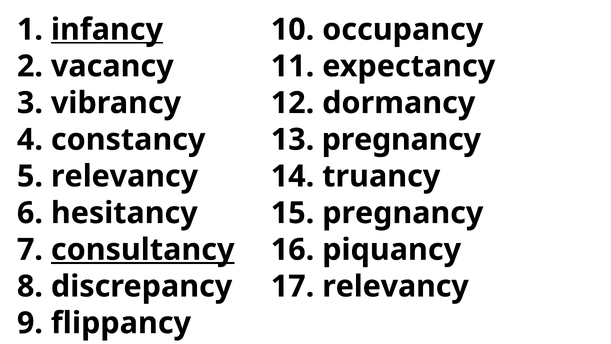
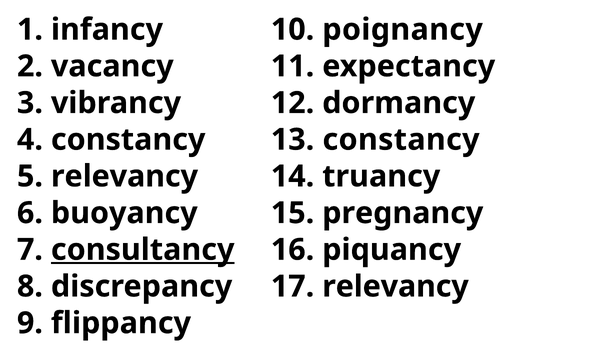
infancy underline: present -> none (107, 30)
occupancy: occupancy -> poignancy (403, 30)
13 pregnancy: pregnancy -> constancy (401, 140)
hesitancy: hesitancy -> buoyancy (124, 213)
